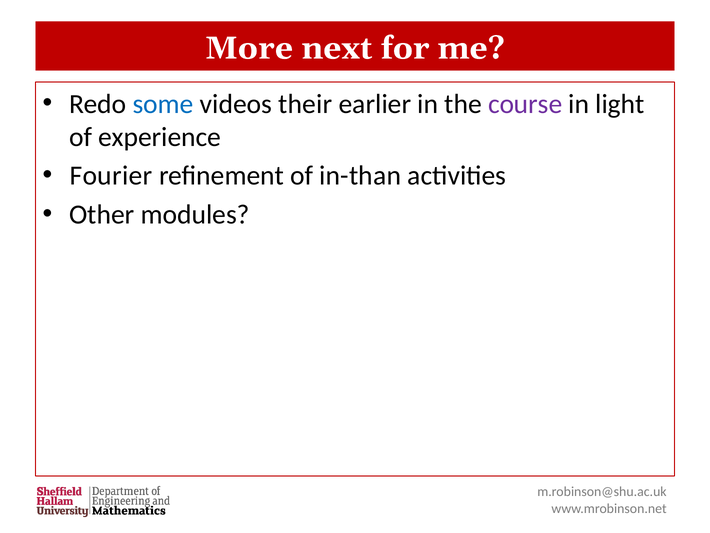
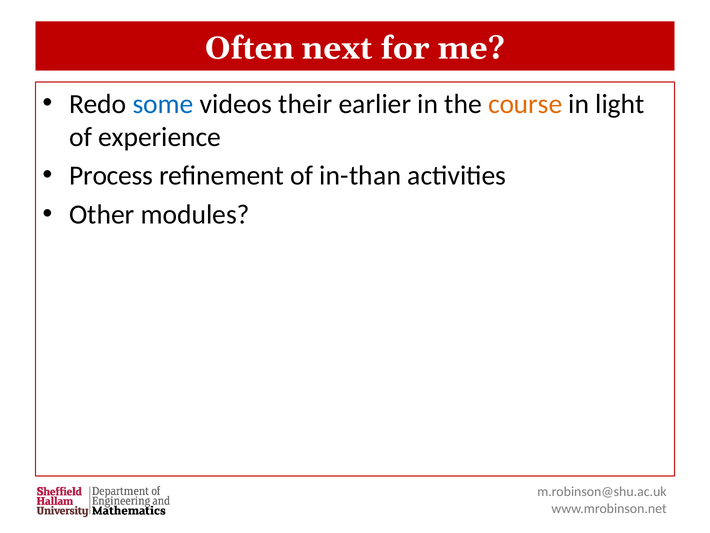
More: More -> Often (249, 48)
course colour: purple -> orange (525, 104)
Fourier: Fourier -> Process (111, 176)
